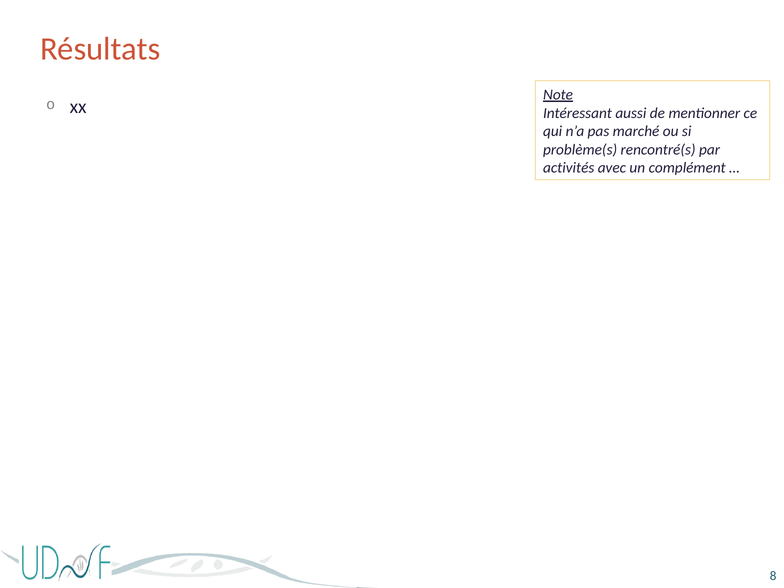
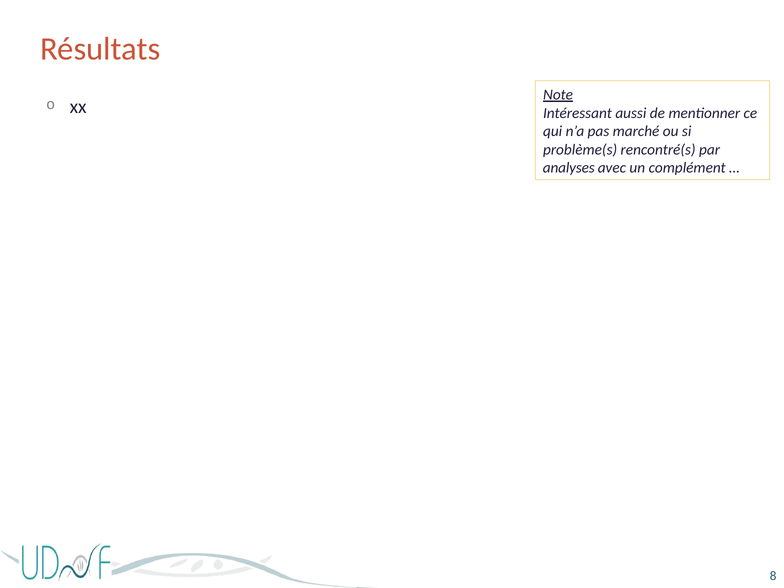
activités: activités -> analyses (569, 168)
